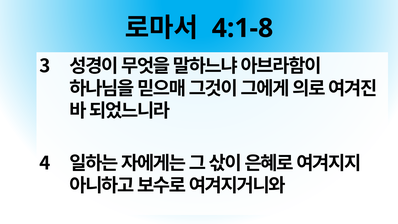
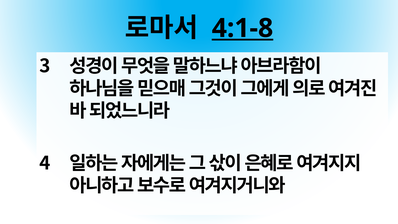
4:1-8 underline: none -> present (242, 28)
